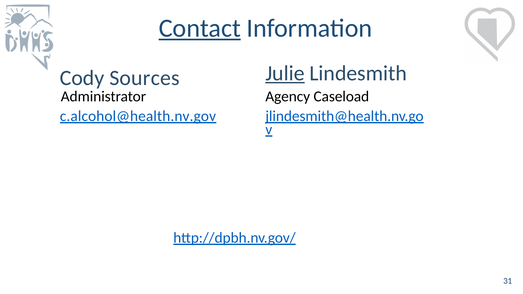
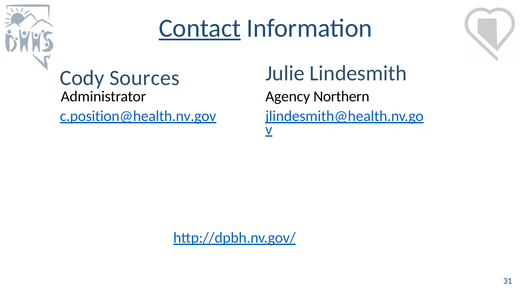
Julie underline: present -> none (285, 73)
Caseload: Caseload -> Northern (341, 96)
c.alcohol@health.nv.gov: c.alcohol@health.nv.gov -> c.position@health.nv.gov (138, 116)
